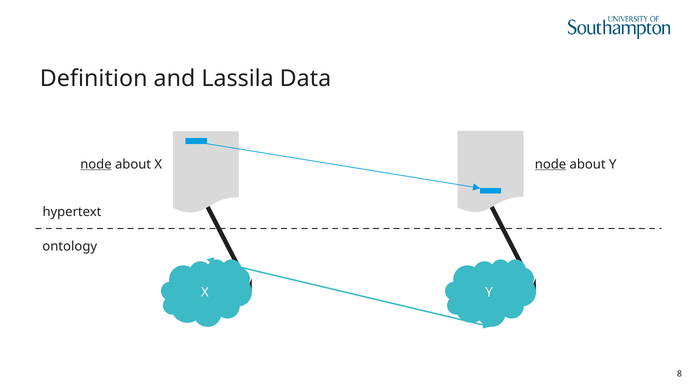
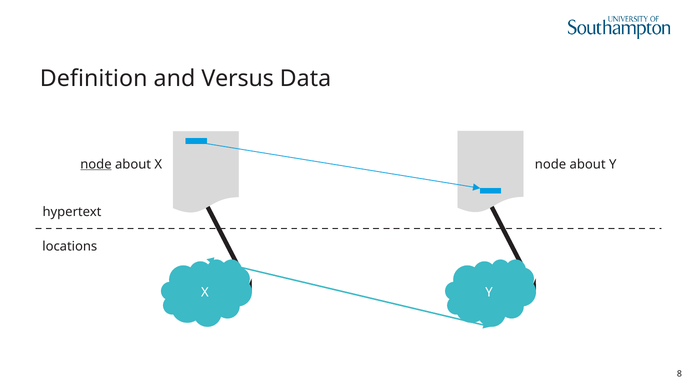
Lassila: Lassila -> Versus (238, 78)
node underline: present -> none (551, 164)
ontology: ontology -> locations (70, 247)
